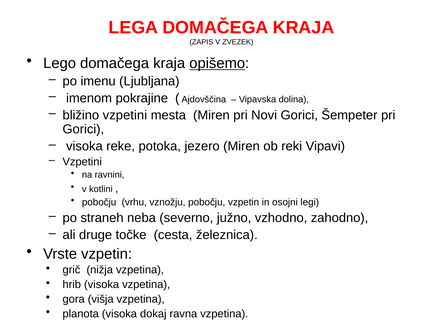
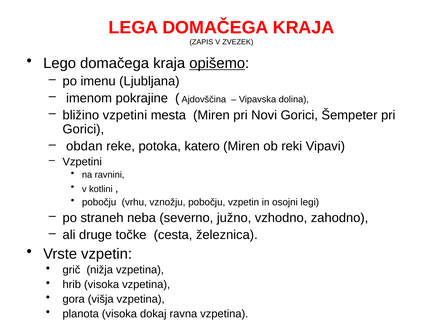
visoka: visoka -> obdan (84, 146)
jezero: jezero -> katero (202, 146)
